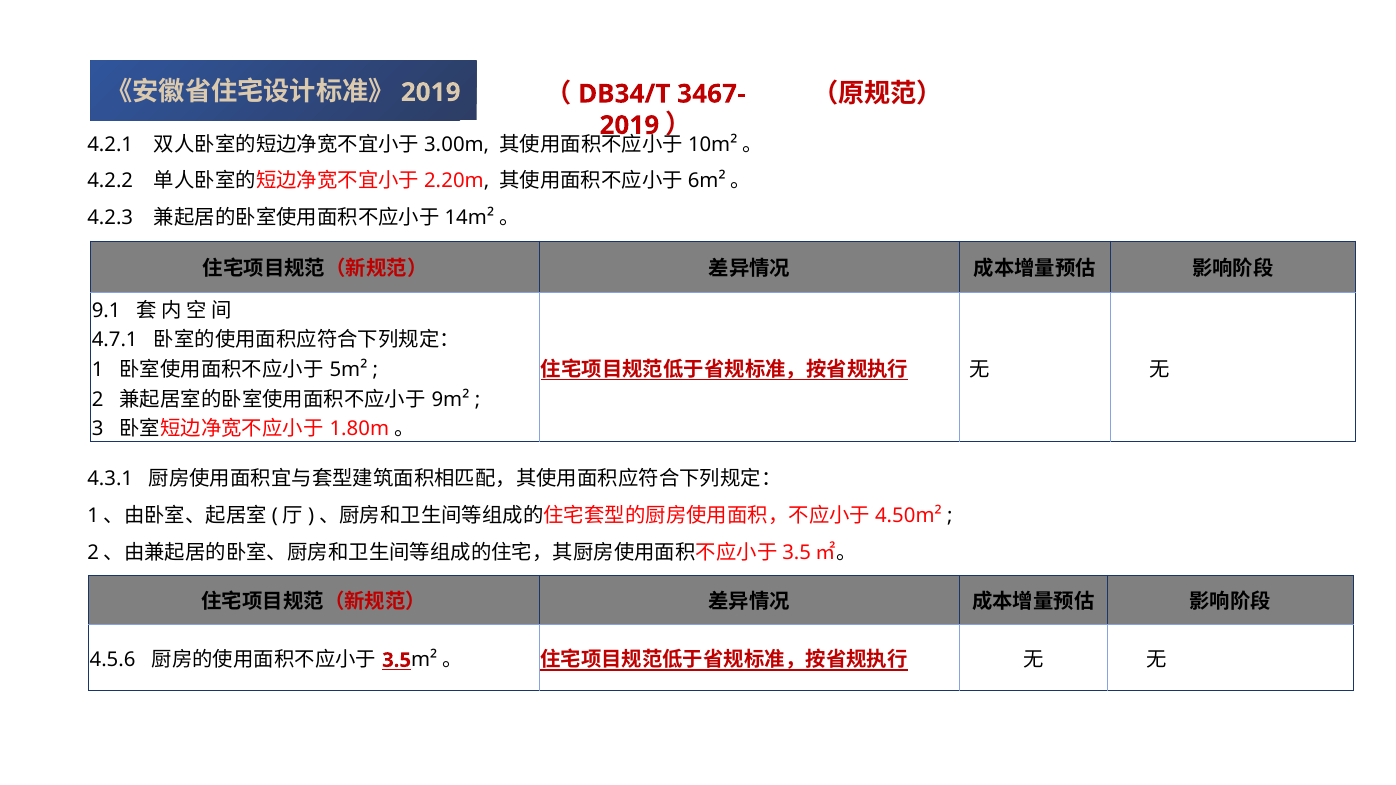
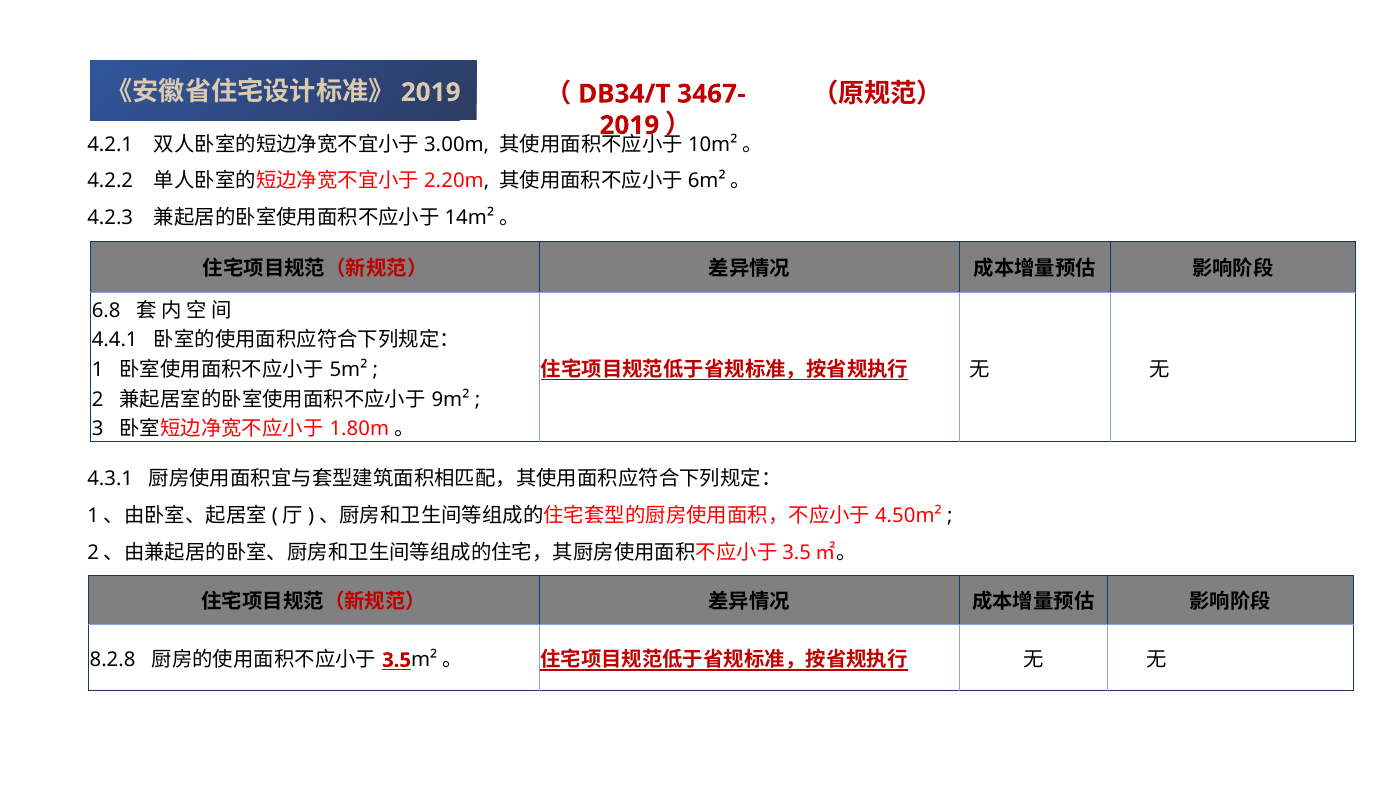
9.1: 9.1 -> 6.8 (106, 311)
4.7.1: 4.7.1 -> 4.4.1 (115, 340)
4.5.6: 4.5.6 -> 8.2.8 (113, 660)
